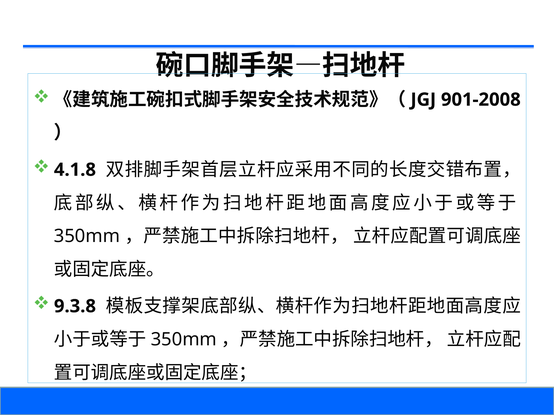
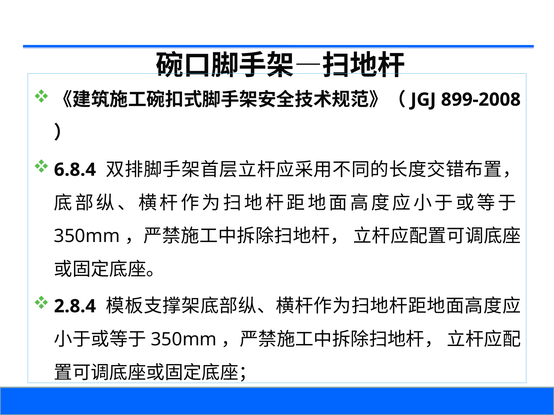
901-2008: 901-2008 -> 899-2008 (481, 100)
4.1.8: 4.1.8 -> 6.8.4 (75, 170)
9.3.8: 9.3.8 -> 2.8.4 (75, 307)
